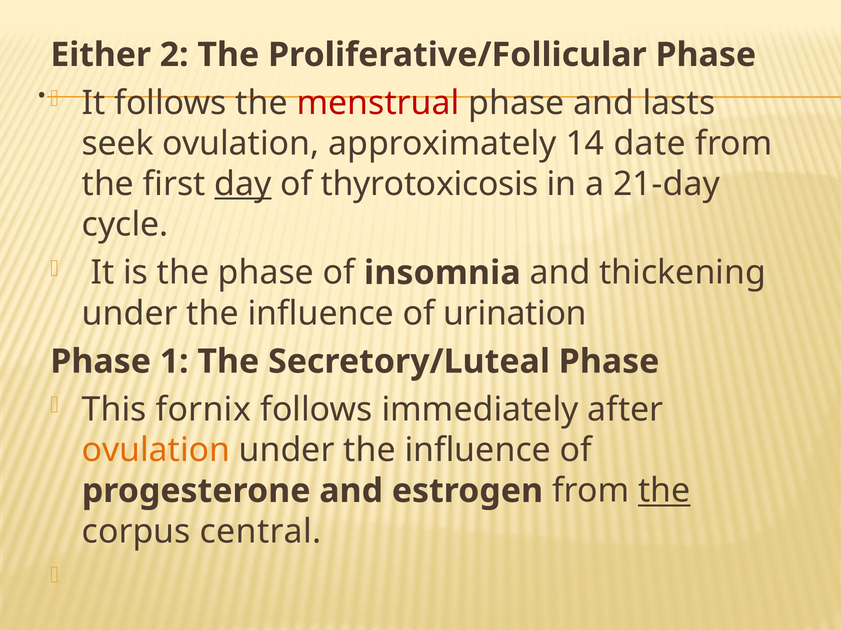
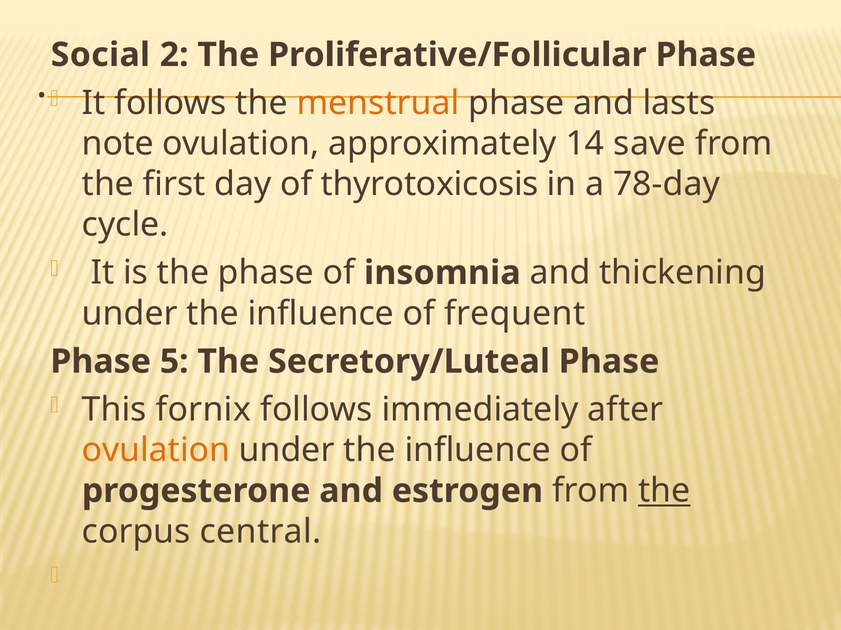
Either: Either -> Social (100, 55)
menstrual colour: red -> orange (378, 103)
seek: seek -> note (118, 144)
date: date -> save (650, 144)
day underline: present -> none (243, 184)
21-day: 21-day -> 78-day (666, 184)
urination: urination -> frequent (515, 314)
1: 1 -> 5 (174, 362)
